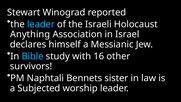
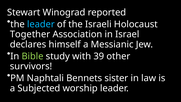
Anything: Anything -> Together (30, 34)
Bible colour: light blue -> light green (33, 56)
16: 16 -> 39 (99, 56)
